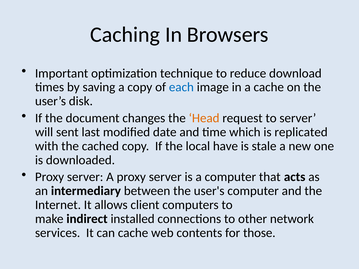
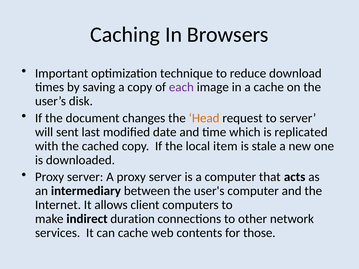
each colour: blue -> purple (181, 87)
have: have -> item (225, 146)
installed: installed -> duration (133, 219)
